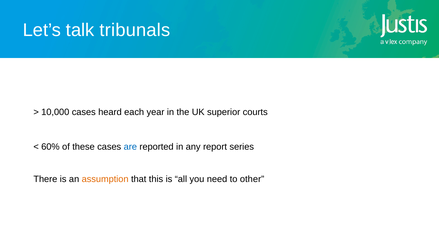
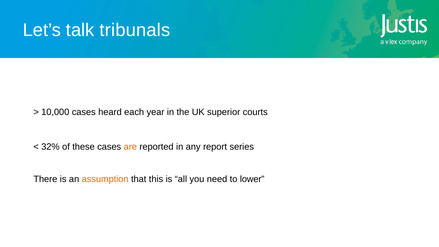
60%: 60% -> 32% (50, 147)
are colour: blue -> orange (130, 147)
other: other -> lower (252, 179)
